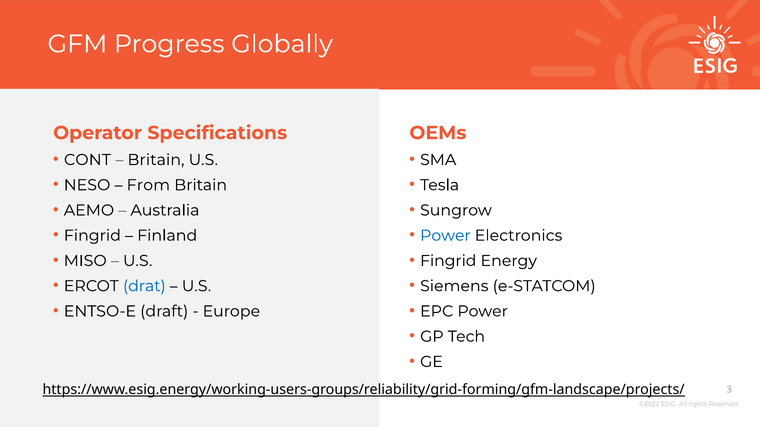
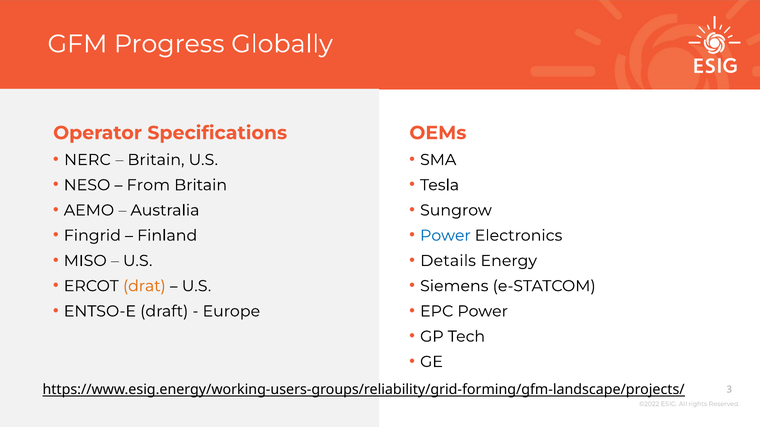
CONT: CONT -> NERC (87, 160)
Fingrid: Fingrid -> Details (448, 261)
drat colour: blue -> orange (144, 286)
